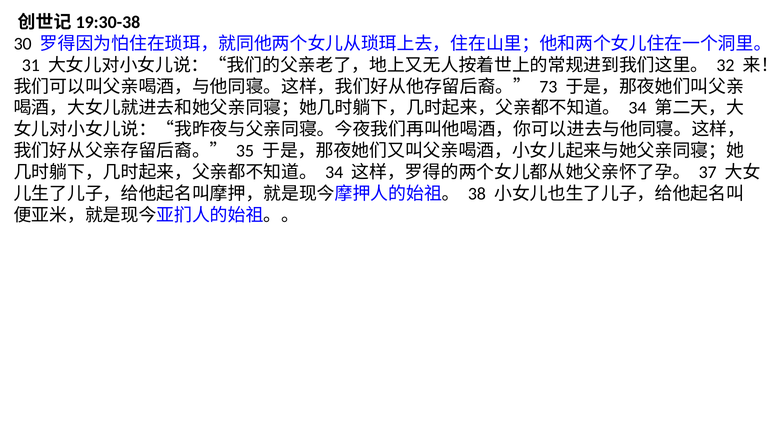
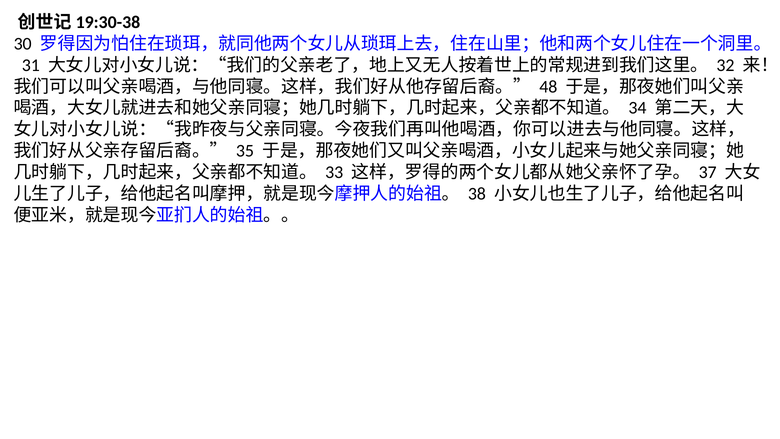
73: 73 -> 48 (548, 87)
34: 34 -> 33 (334, 172)
